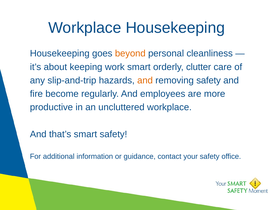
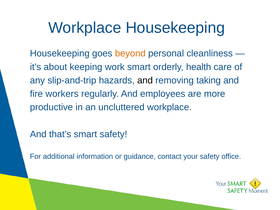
clutter: clutter -> health (199, 67)
and colour: orange -> black (145, 80)
removing safety: safety -> taking (209, 80)
become: become -> workers (62, 94)
